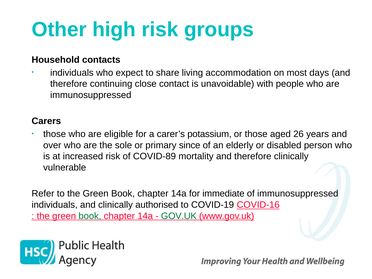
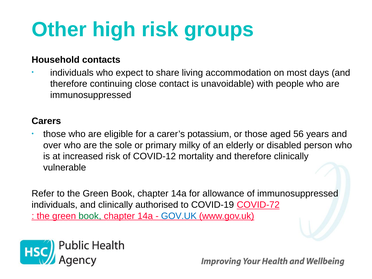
26: 26 -> 56 (298, 134)
since: since -> milky (190, 145)
COVID-89: COVID-89 -> COVID-12 (154, 156)
immediate: immediate -> allowance (223, 194)
COVID-16: COVID-16 -> COVID-72 (258, 205)
GOV.UK colour: green -> blue (179, 216)
